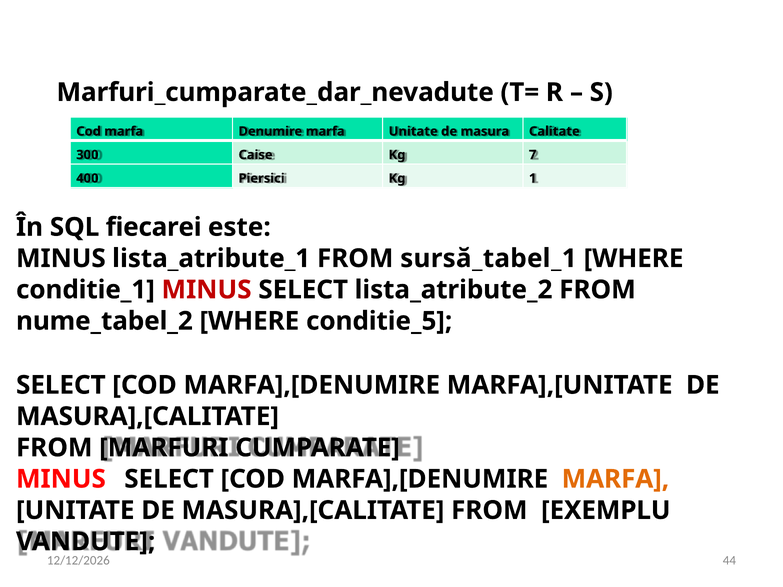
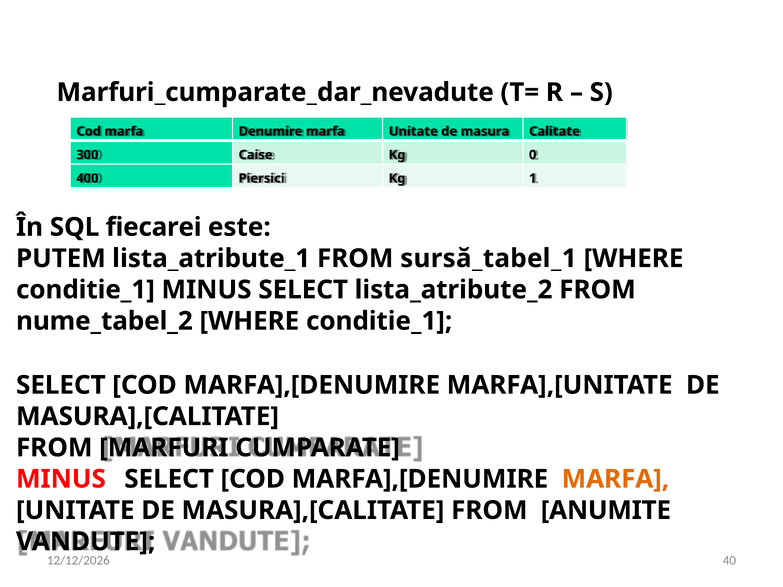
7: 7 -> 0 (533, 155)
MINUS: MINUS -> PUTEM (61, 259)
MINUS colour: red -> black (207, 290)
nume_tabel_2 WHERE conditie_5: conditie_5 -> conditie_1 (379, 321)
EXEMPLU: EXEMPLU -> ANUMITE (606, 511)
44: 44 -> 40 (729, 561)
